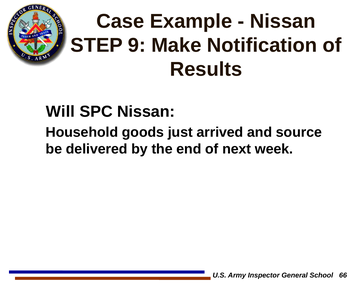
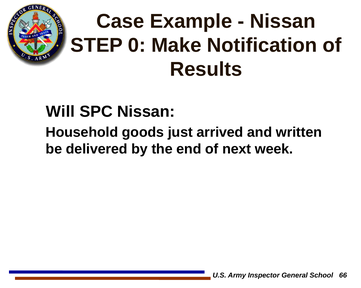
9: 9 -> 0 (137, 45)
source: source -> written (299, 133)
